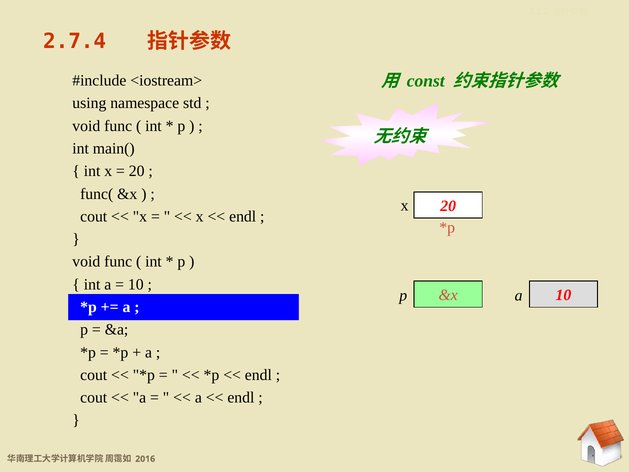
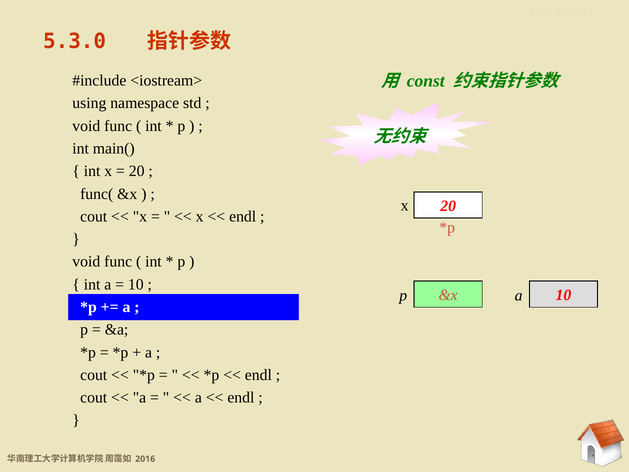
2.7.4: 2.7.4 -> 5.3.0 (75, 41)
